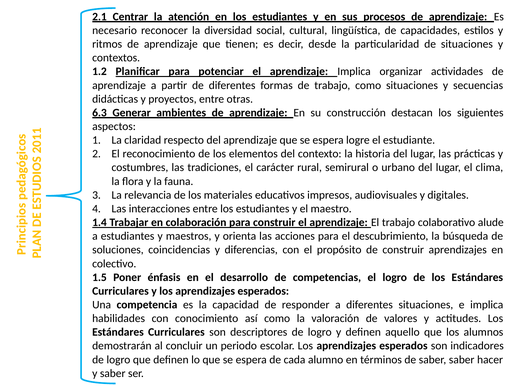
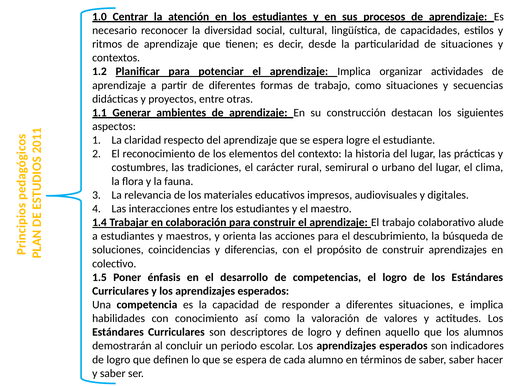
2.1: 2.1 -> 1.0 (99, 17)
6.3: 6.3 -> 1.1 (99, 113)
